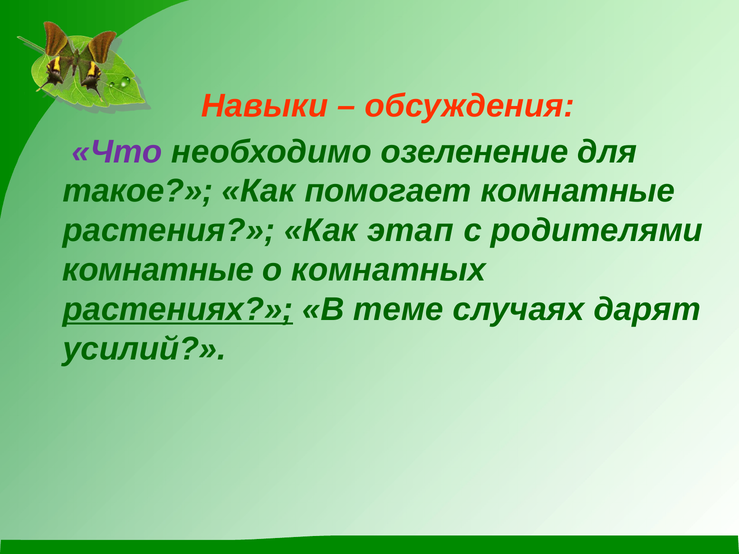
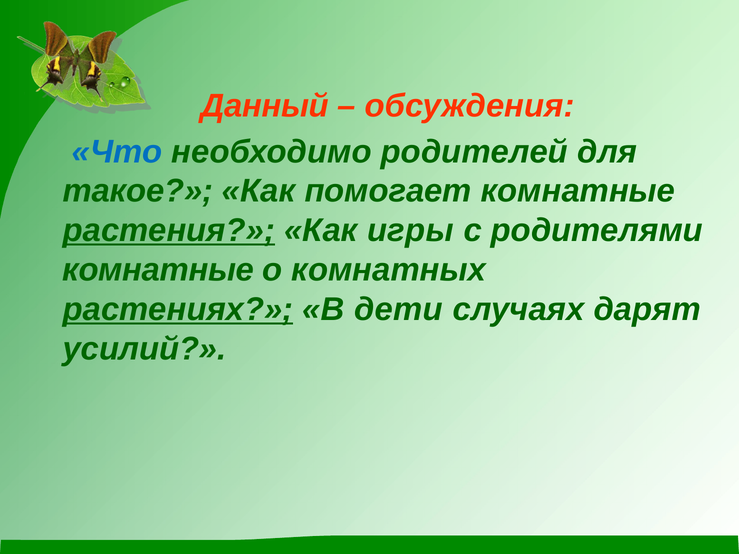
Навыки: Навыки -> Данный (265, 106)
Что colour: purple -> blue (117, 152)
озеленение: озеленение -> родителей (474, 152)
растения underline: none -> present (169, 231)
этап: этап -> игры (410, 231)
теме: теме -> дети (398, 309)
